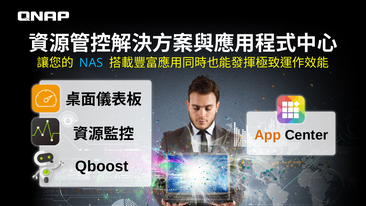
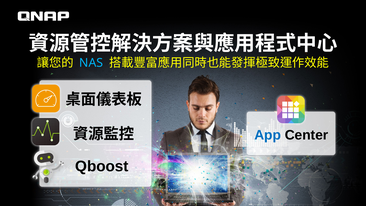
App colour: orange -> blue (268, 135)
